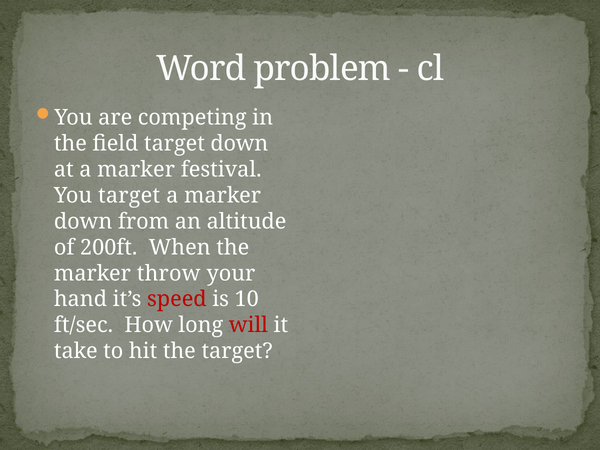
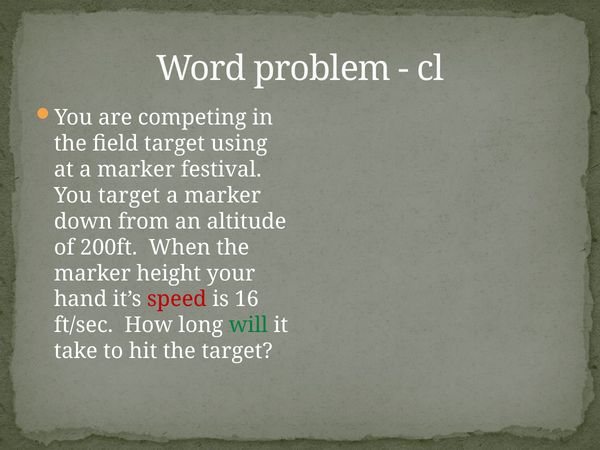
target down: down -> using (239, 143)
throw: throw -> height (169, 273)
10: 10 -> 16 (247, 299)
will colour: red -> green (248, 325)
